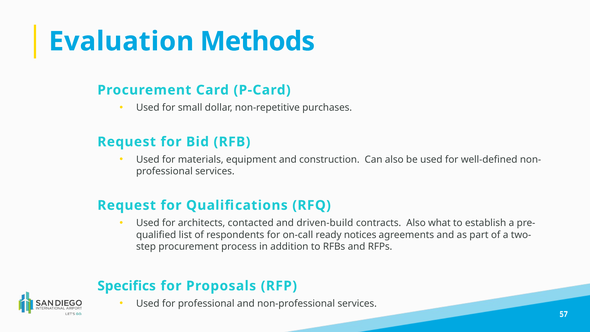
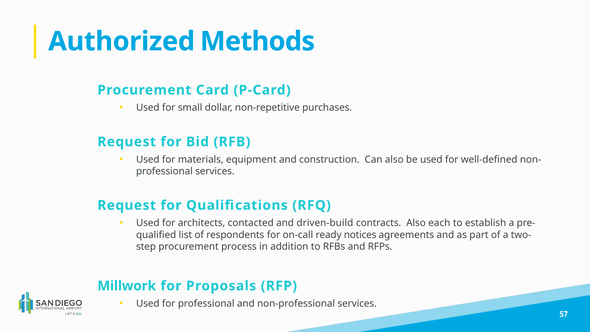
Evaluation: Evaluation -> Authorized (122, 41)
what: what -> each (439, 223)
Specifics: Specifics -> Millwork (127, 286)
